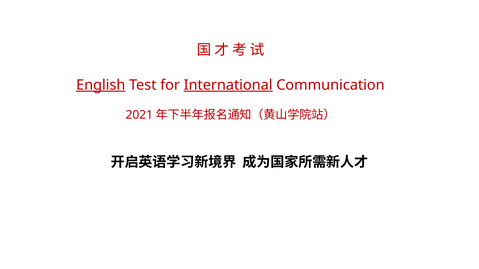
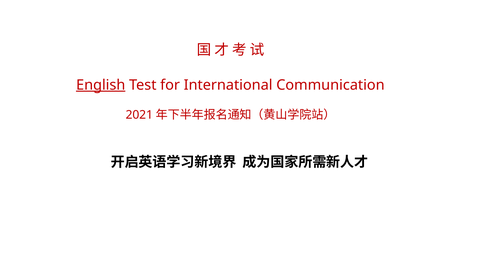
International underline: present -> none (228, 85)
